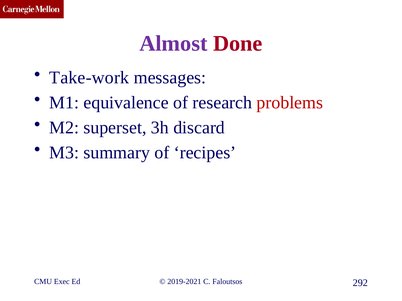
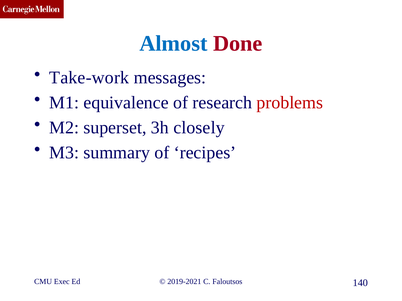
Almost colour: purple -> blue (173, 43)
discard: discard -> closely (199, 128)
292: 292 -> 140 (360, 283)
